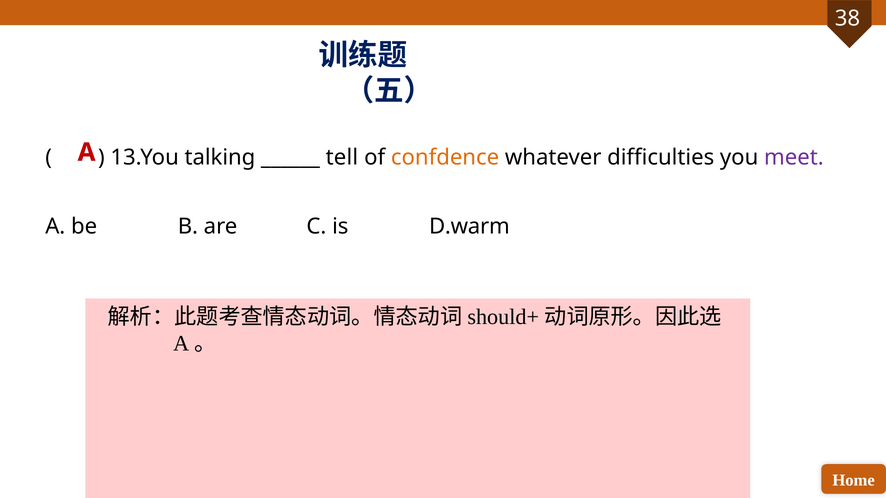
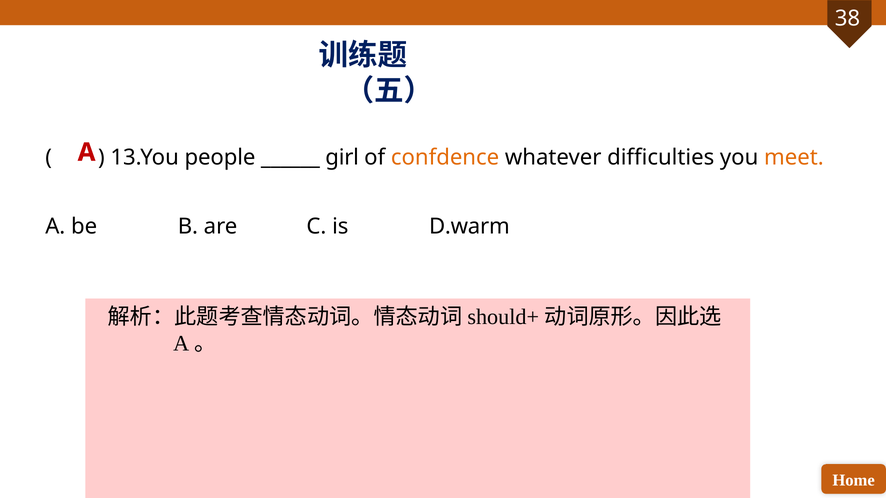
talking: talking -> people (220, 157)
tell: tell -> girl (342, 157)
meet colour: purple -> orange (794, 157)
